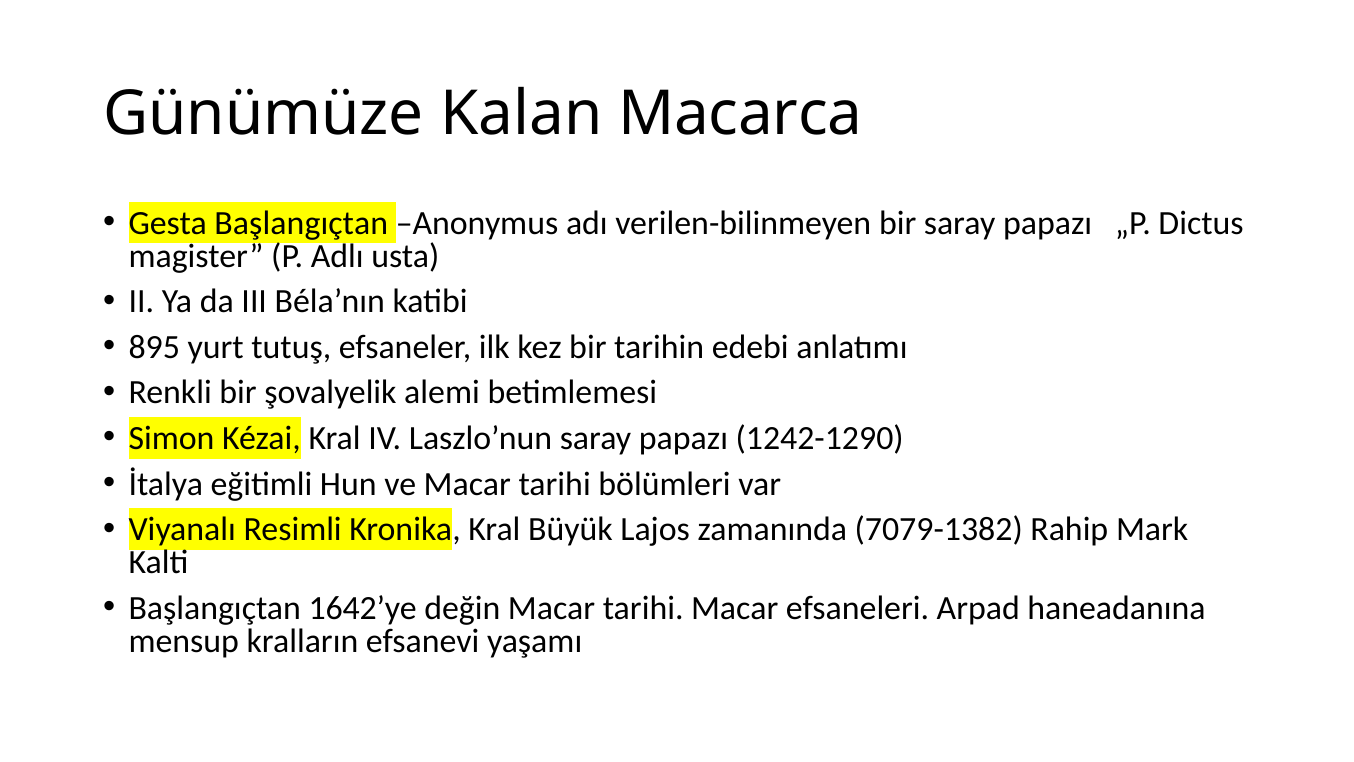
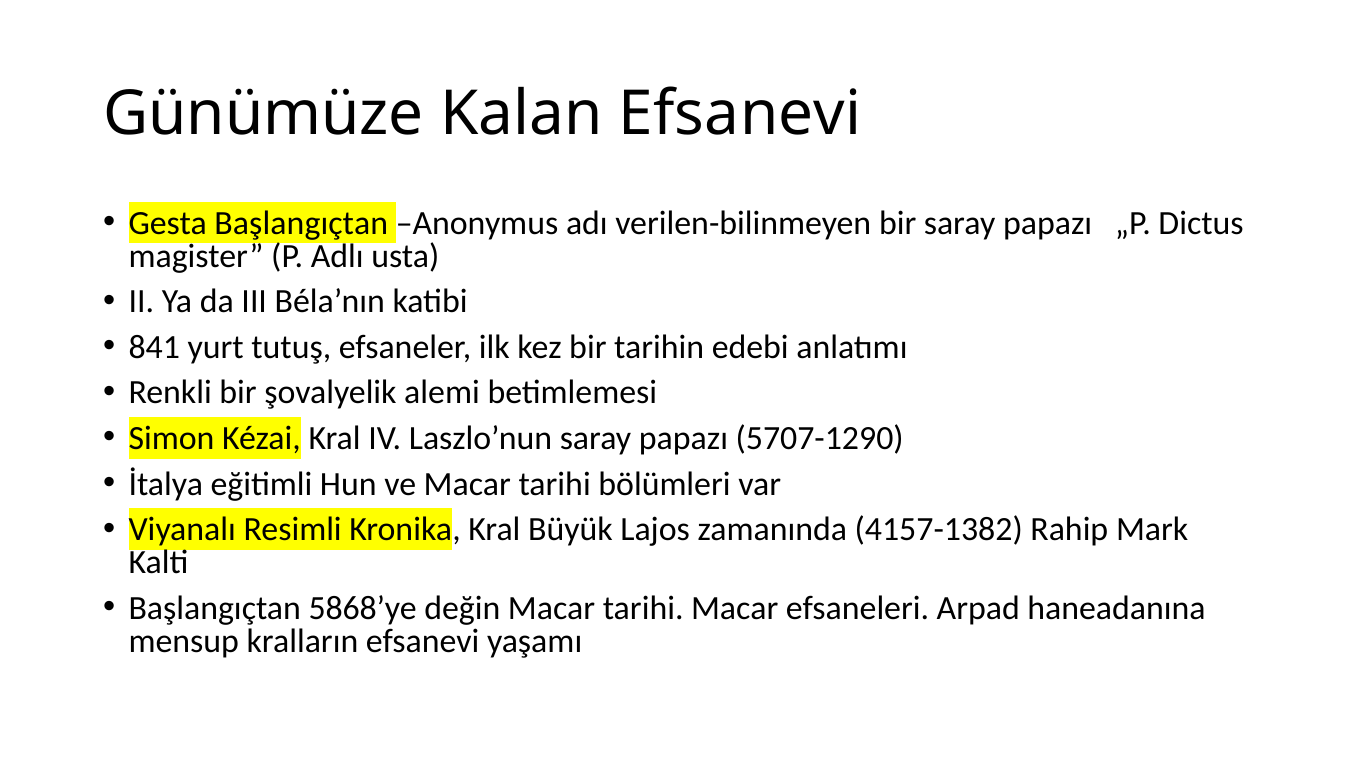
Kalan Macarca: Macarca -> Efsanevi (740, 114)
895: 895 -> 841 (154, 347)
1242-1290: 1242-1290 -> 5707-1290 (820, 438)
7079-1382: 7079-1382 -> 4157-1382 (939, 529)
1642’ye: 1642’ye -> 5868’ye (363, 608)
